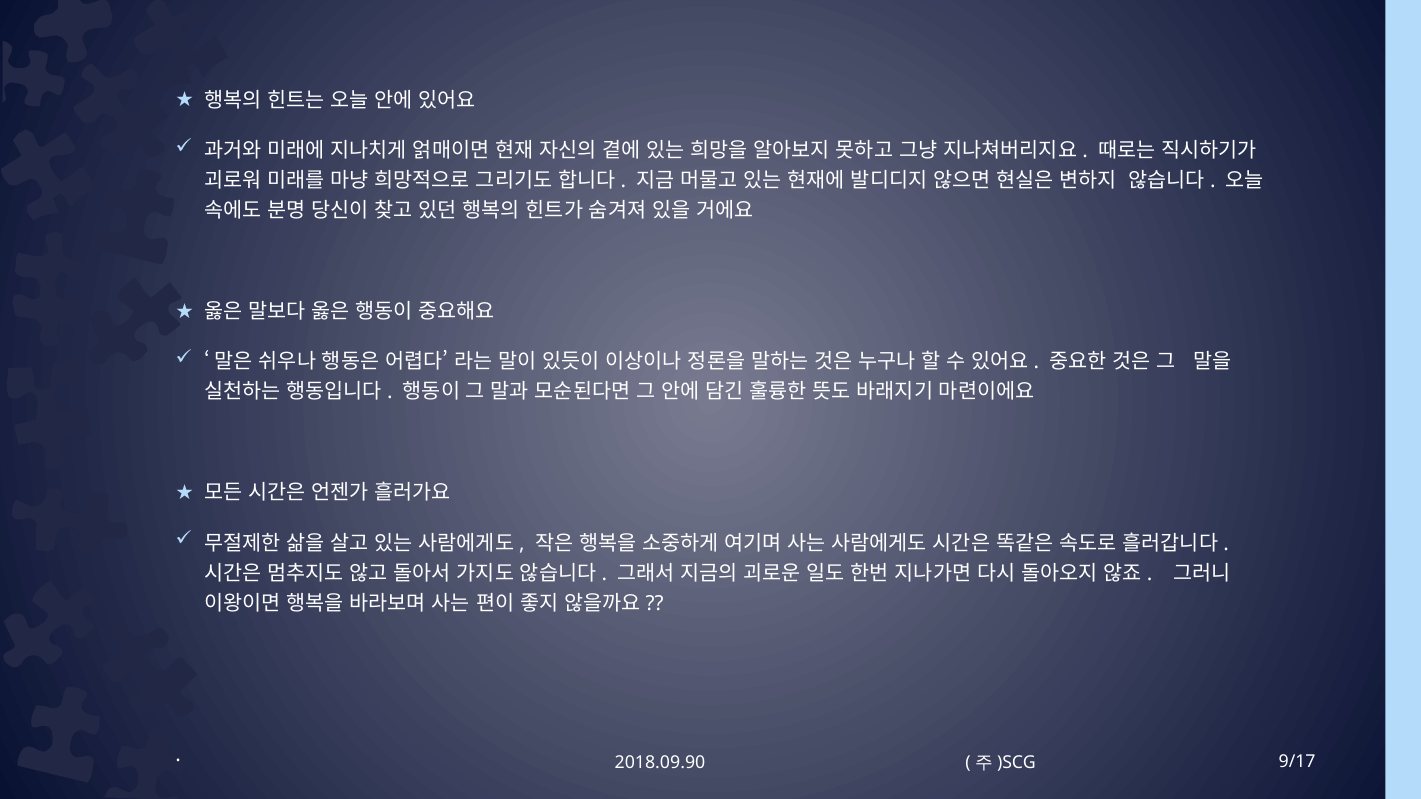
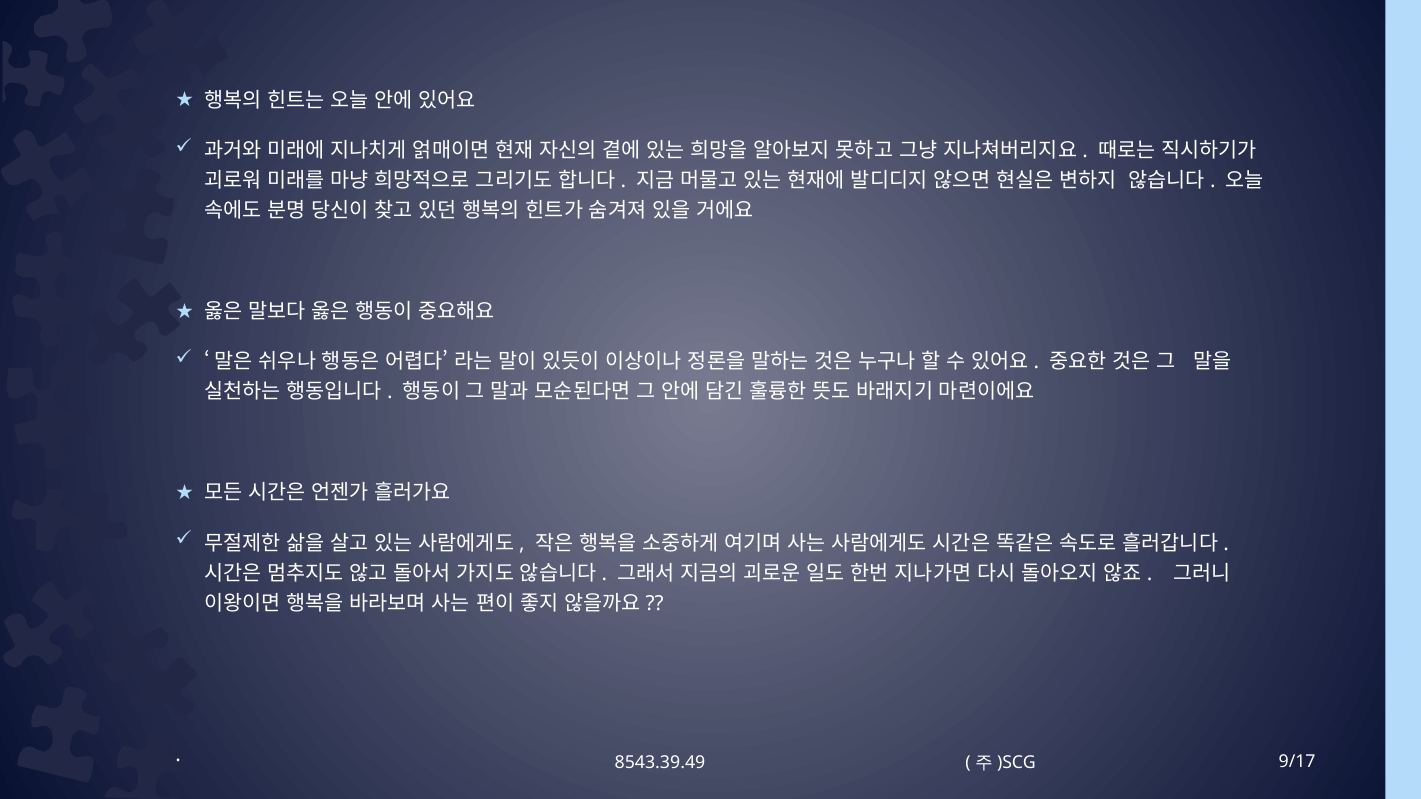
2018.09.90: 2018.09.90 -> 8543.39.49 (660, 764)
